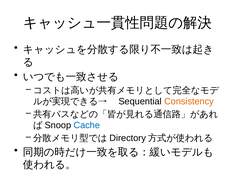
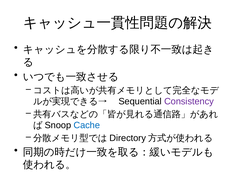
Consistency colour: orange -> purple (189, 101)
